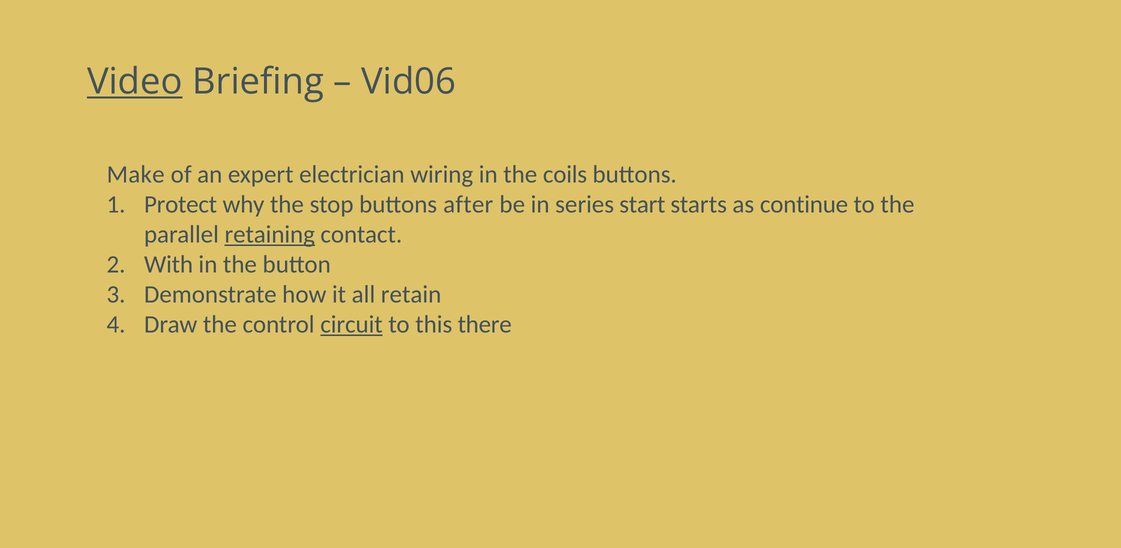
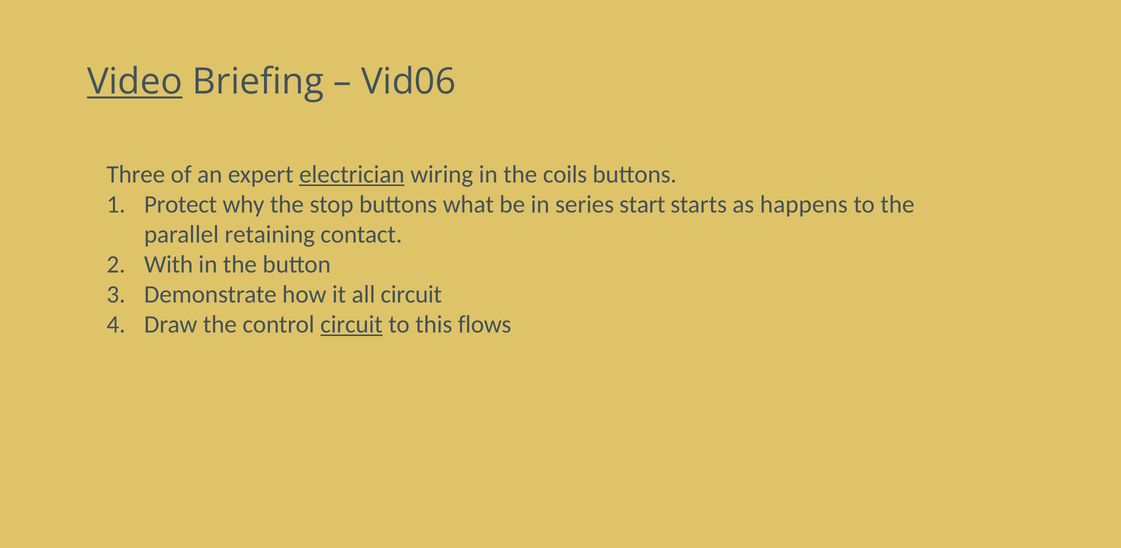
Make: Make -> Three (136, 174)
electrician underline: none -> present (352, 174)
after: after -> what (468, 204)
continue: continue -> happens (804, 204)
retaining underline: present -> none (270, 234)
all retain: retain -> circuit (411, 295)
there: there -> flows (485, 325)
